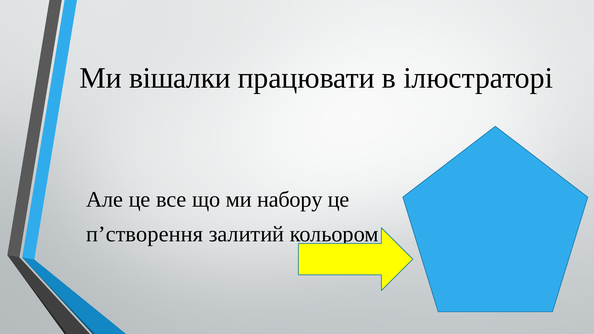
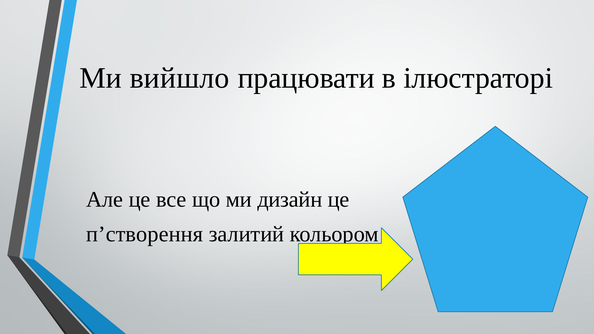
вішалки: вішалки -> вийшло (180, 78)
набору: набору -> дизайн (290, 199)
